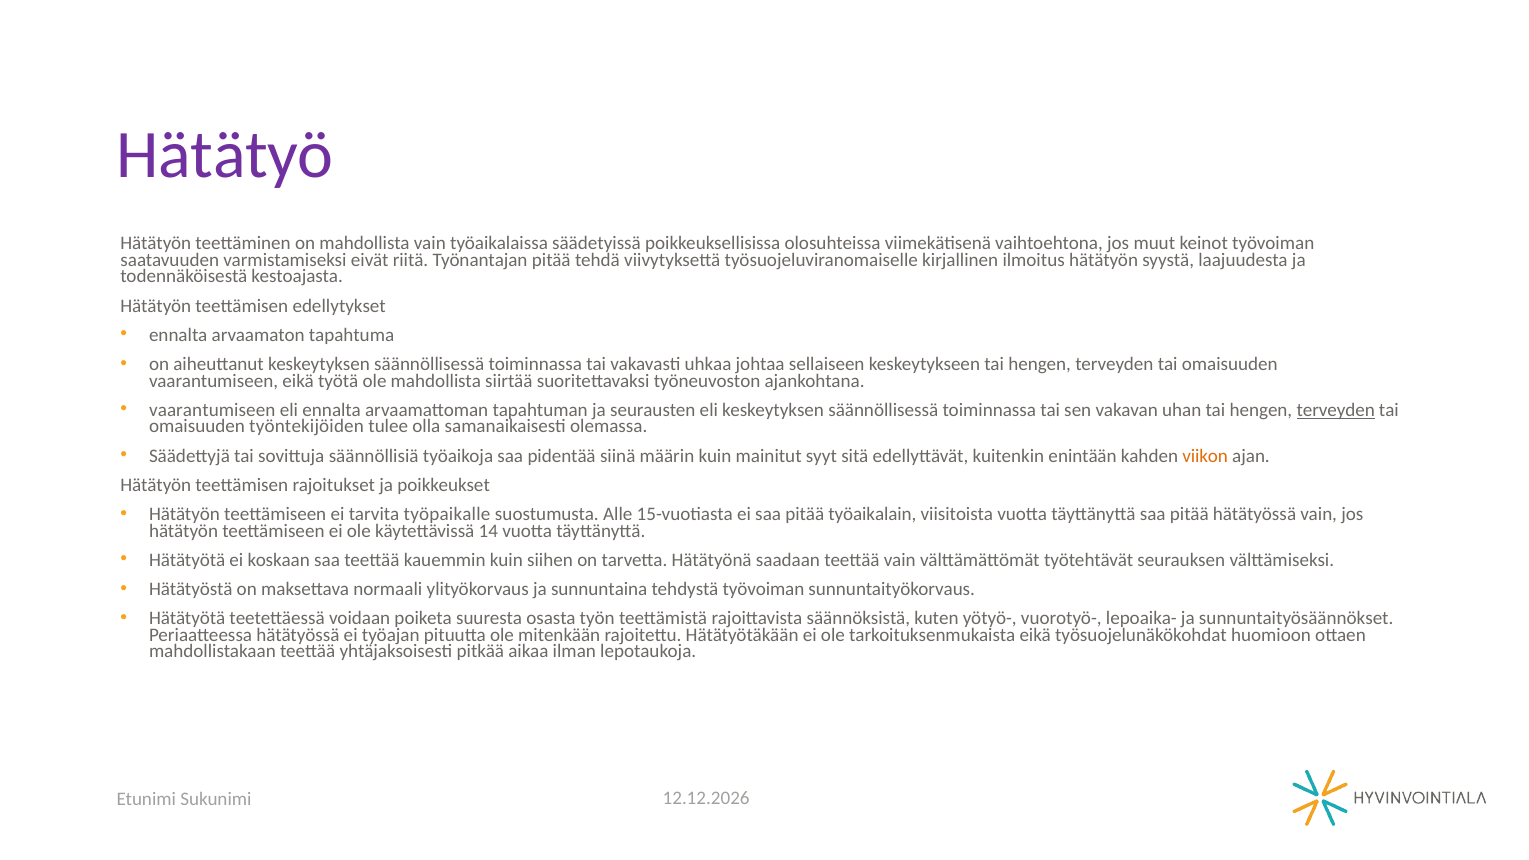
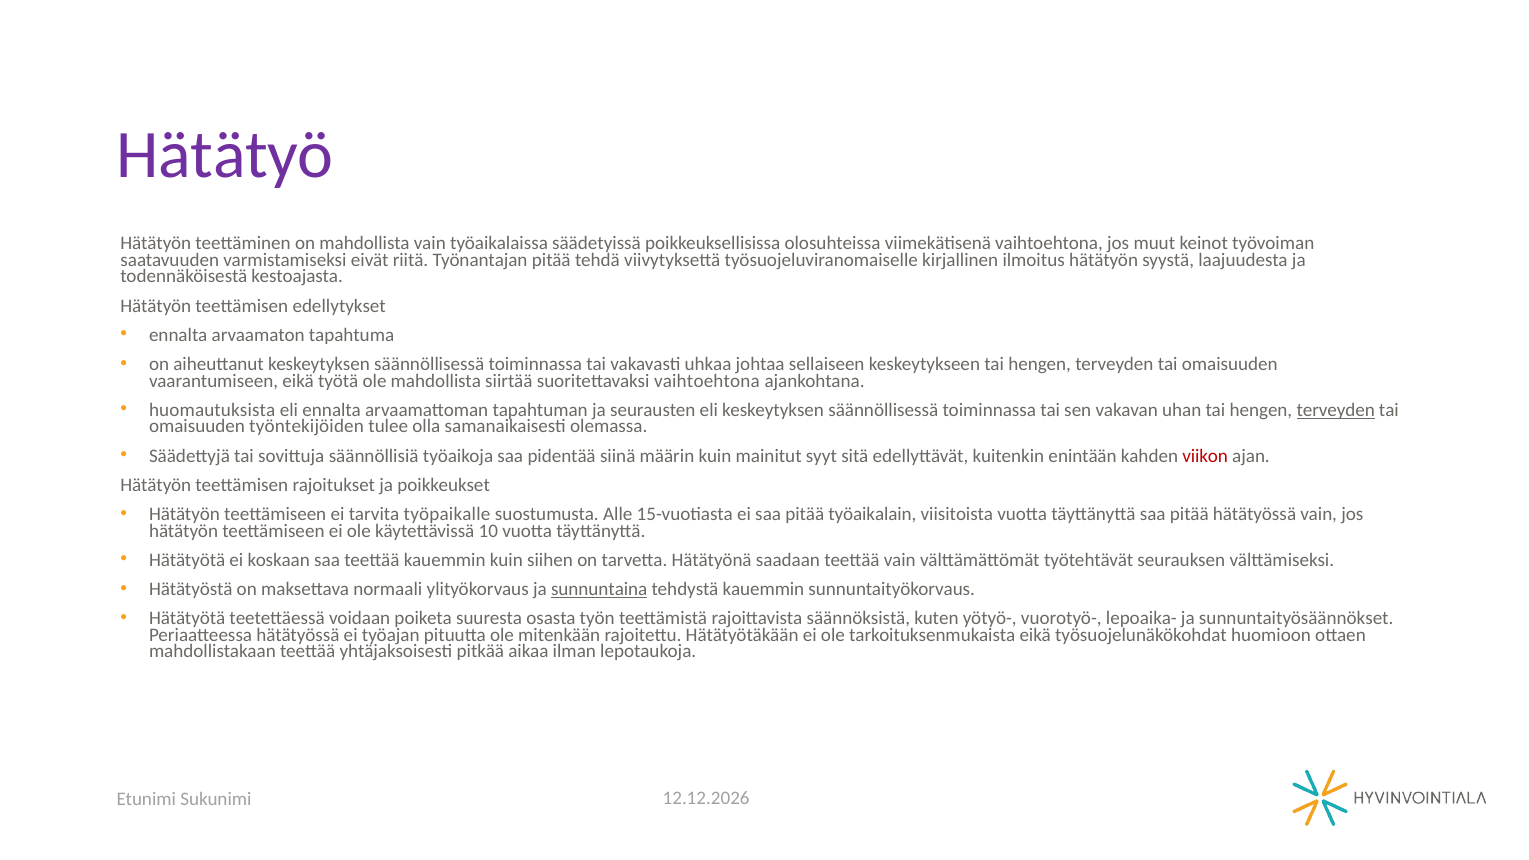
suoritettavaksi työneuvoston: työneuvoston -> vaihtoehtona (707, 381)
vaarantumiseen: vaarantumiseen -> huomautuksista (212, 410)
viikon colour: orange -> red (1205, 456)
14: 14 -> 10 (488, 531)
sunnuntaina underline: none -> present (599, 589)
tehdystä työvoiman: työvoiman -> kauemmin (763, 589)
